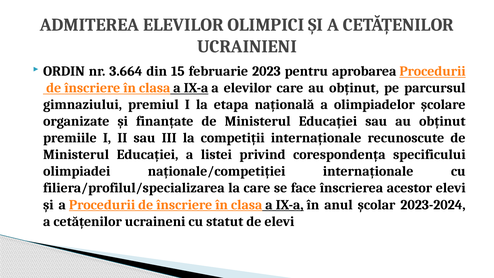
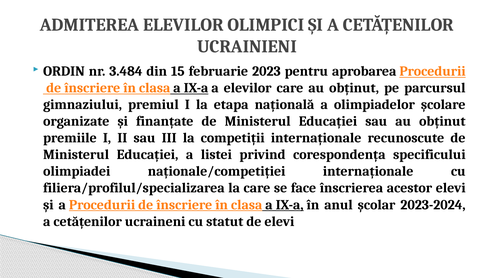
3.664: 3.664 -> 3.484 (126, 71)
